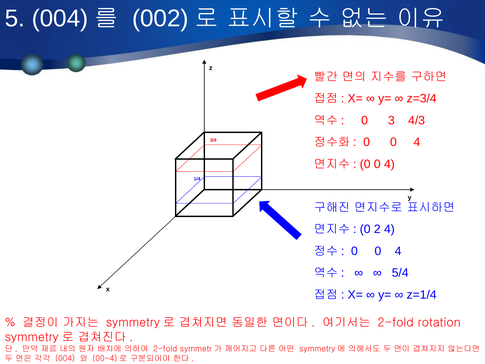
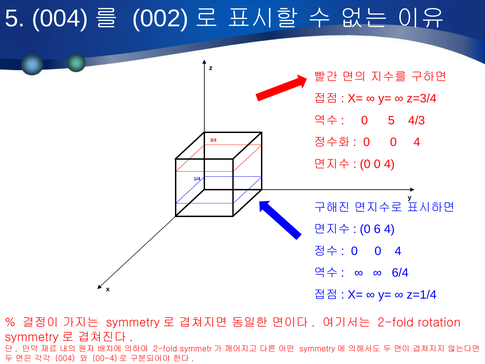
0 3: 3 -> 5 (391, 120)
2: 2 -> 6 (377, 229)
5/4: 5/4 -> 6/4 (400, 273)
